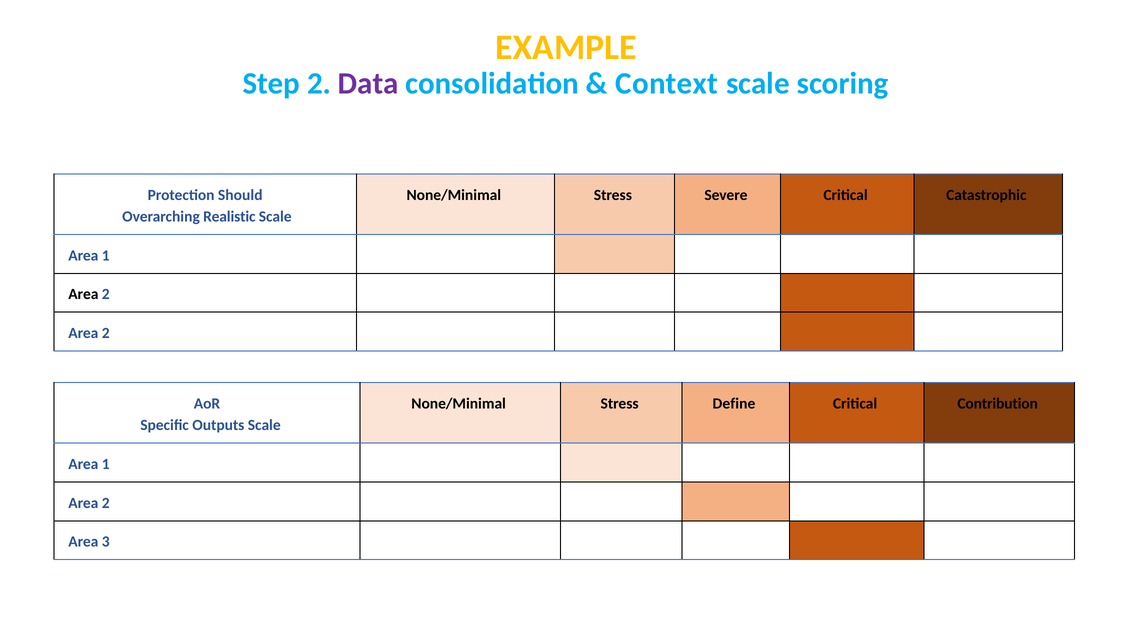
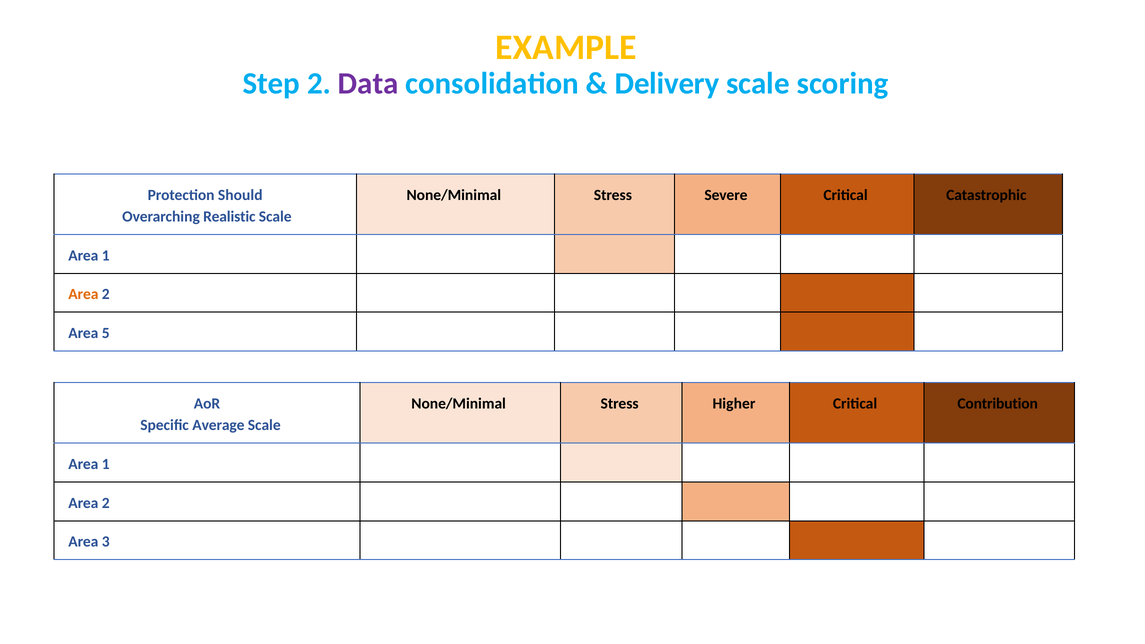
Context: Context -> Delivery (667, 84)
Area colour: black -> orange (83, 294)
2: 2 -> 5 (106, 333)
Define: Define -> Higher (734, 404)
Outputs: Outputs -> Average (218, 425)
